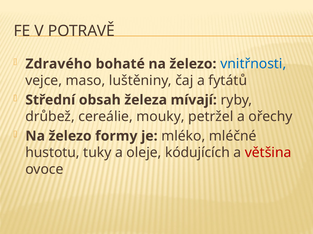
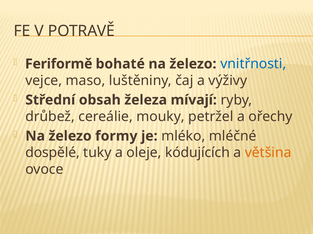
Zdravého: Zdravého -> Feriformě (59, 64)
fytátů: fytátů -> výživy (228, 81)
hustotu: hustotu -> dospělé (53, 153)
většina colour: red -> orange (268, 153)
